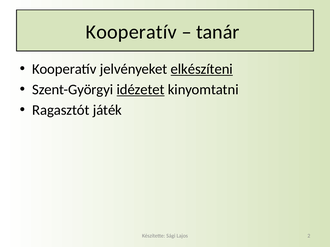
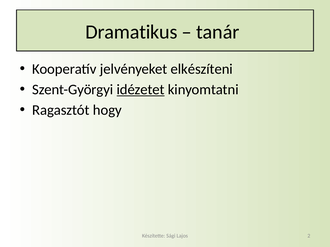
Kooperatív: Kooperatív -> Dramatikus (131, 32)
elkészíteni underline: present -> none (202, 69)
játék: játék -> hogy (107, 110)
